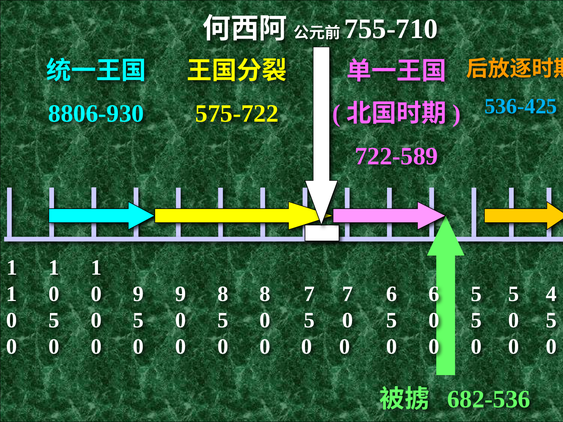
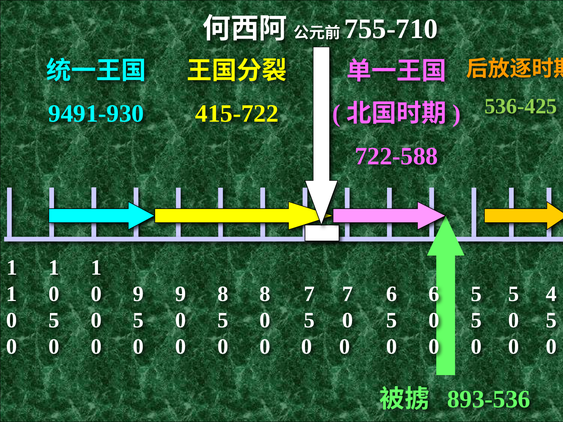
536-425 colour: light blue -> light green (521, 106)
8806-930: 8806-930 -> 9491-930 (96, 114)
575-722: 575-722 -> 415-722 (237, 114)
722-589: 722-589 -> 722-588 (396, 156)
682-536: 682-536 -> 893-536 (489, 400)
